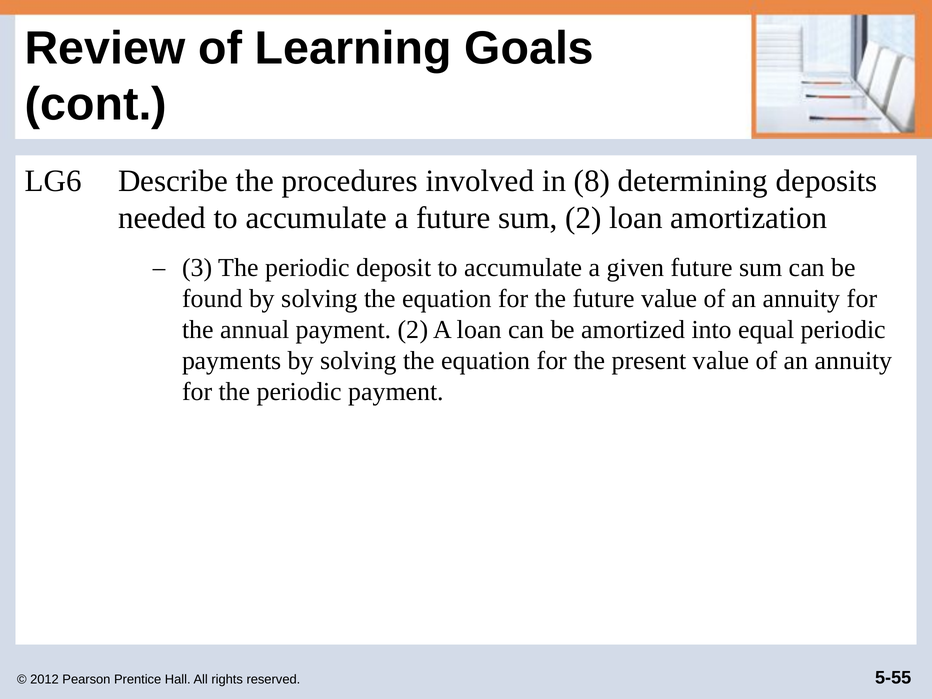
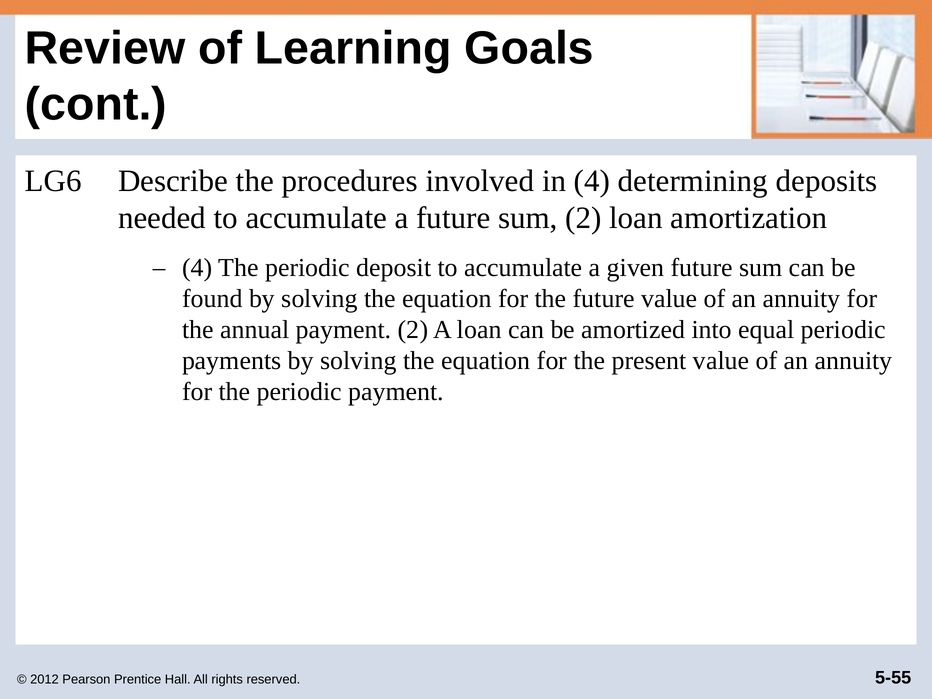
in 8: 8 -> 4 (592, 181)
3: 3 -> 4 (197, 267)
